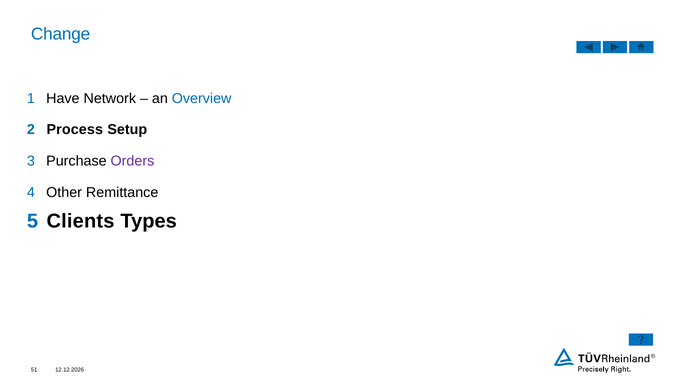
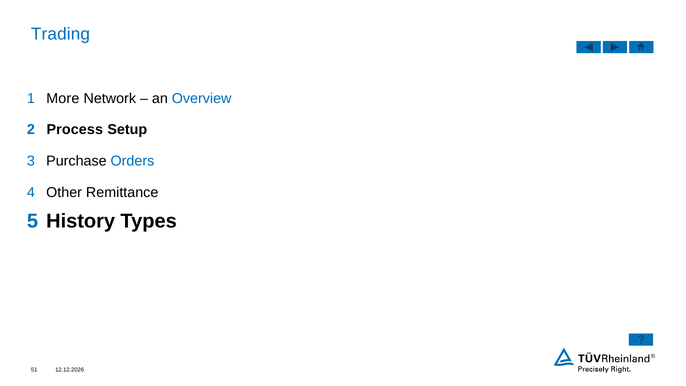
Change: Change -> Trading (60, 34)
Have: Have -> More (63, 98)
Orders colour: purple -> blue (132, 161)
Clients: Clients -> History (81, 221)
